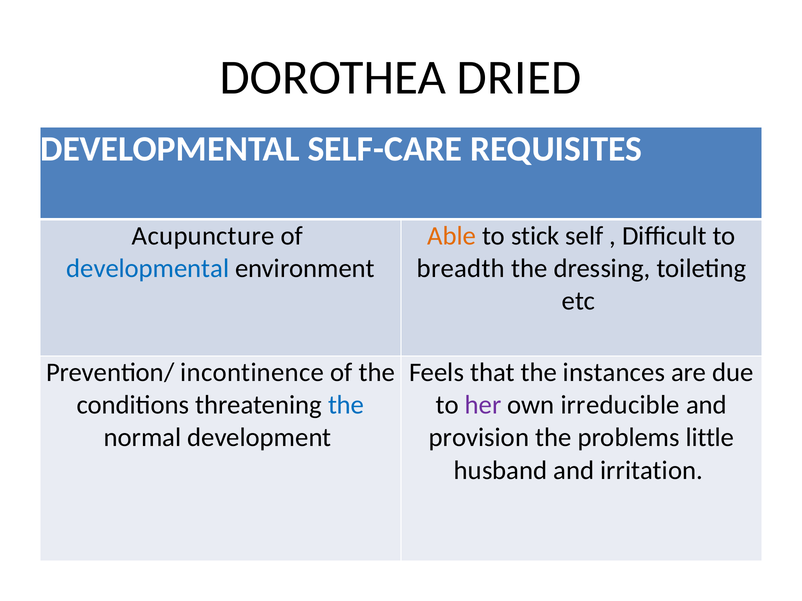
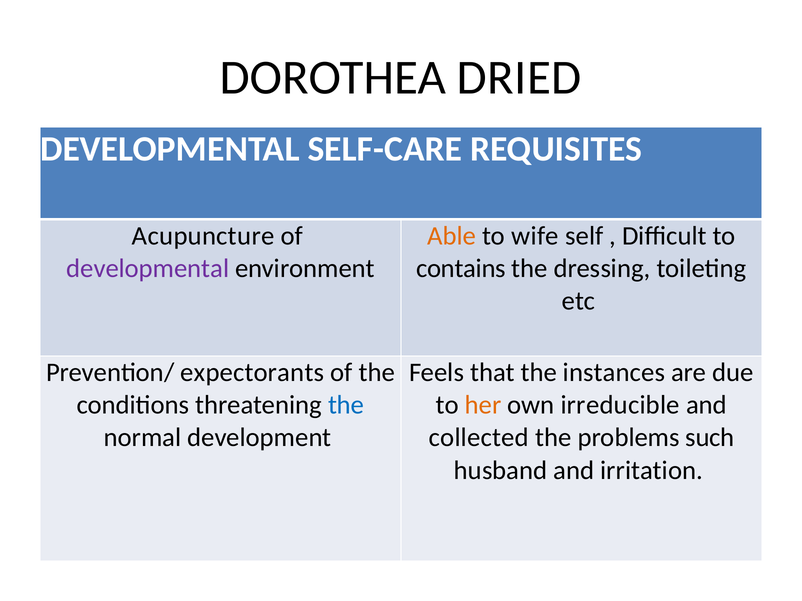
stick: stick -> wife (535, 236)
developmental colour: blue -> purple (148, 269)
breadth: breadth -> contains (461, 269)
incontinence: incontinence -> expectorants (252, 373)
her colour: purple -> orange (483, 405)
provision: provision -> collected (479, 438)
little: little -> such (710, 438)
